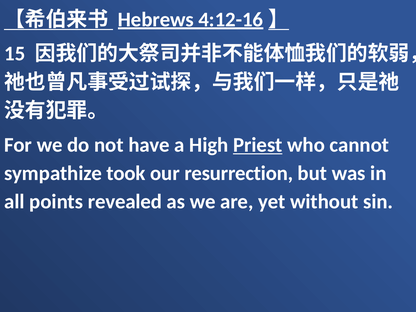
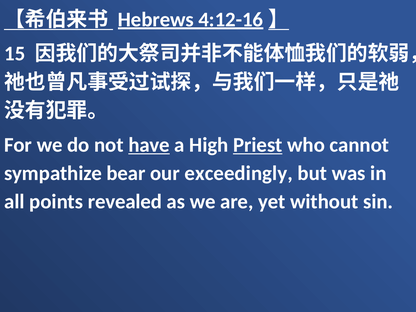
have underline: none -> present (149, 145)
took: took -> bear (126, 173)
resurrection: resurrection -> exceedingly (239, 173)
